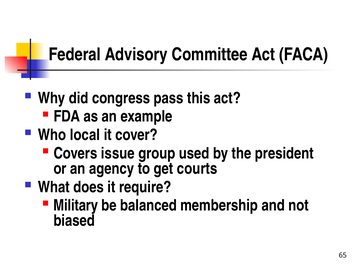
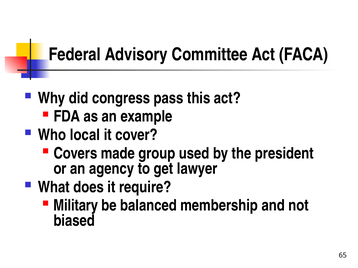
issue: issue -> made (118, 154)
courts: courts -> lawyer (197, 169)
